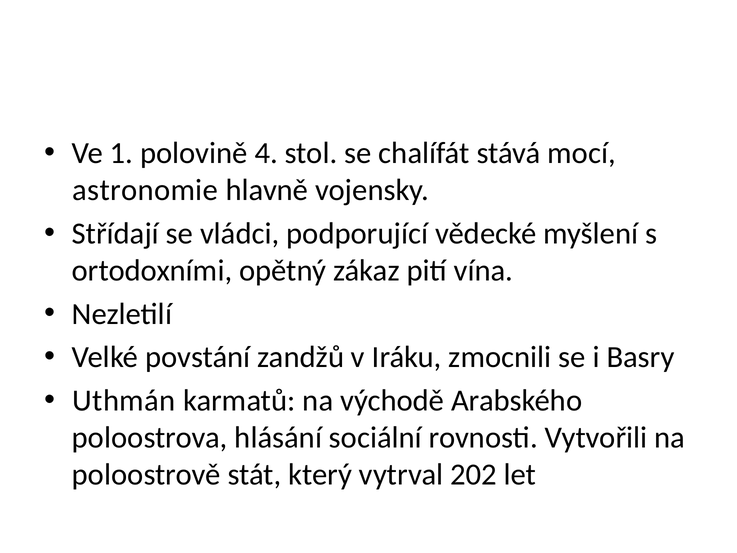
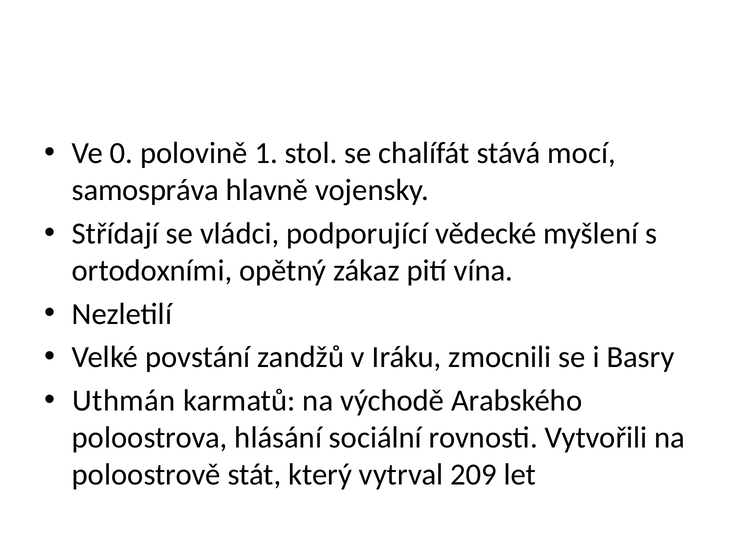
1: 1 -> 0 (122, 153)
4: 4 -> 1 (266, 153)
astronomie: astronomie -> samospráva (145, 190)
202: 202 -> 209 (474, 474)
